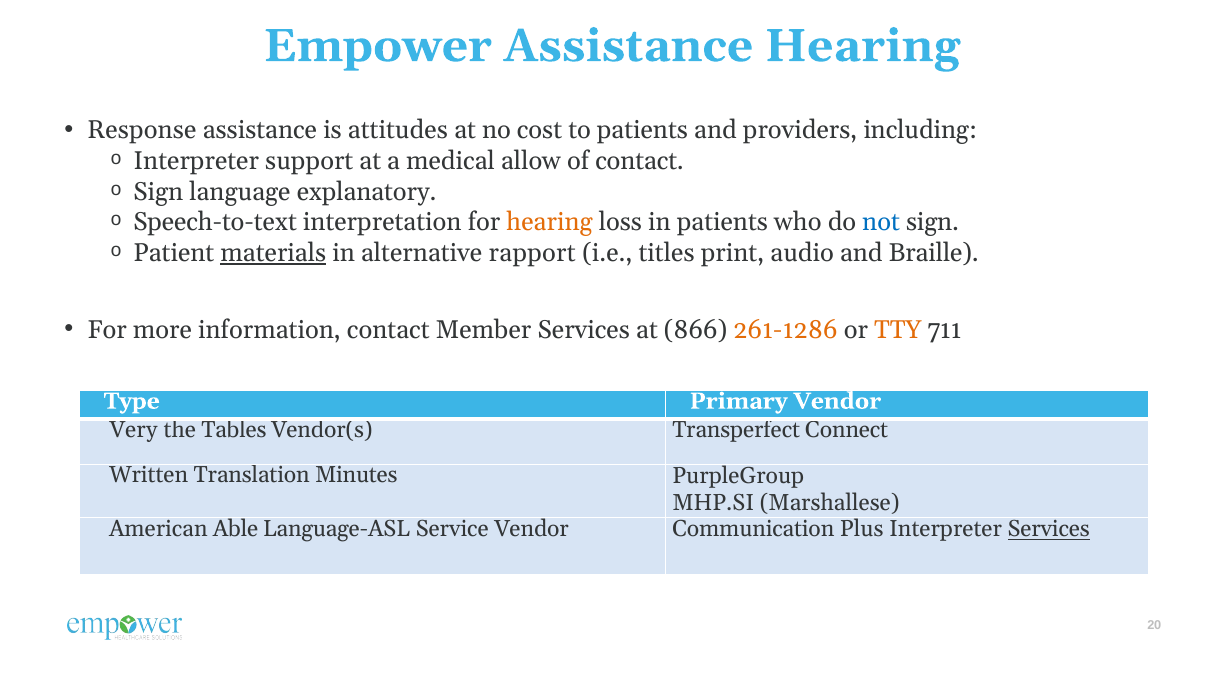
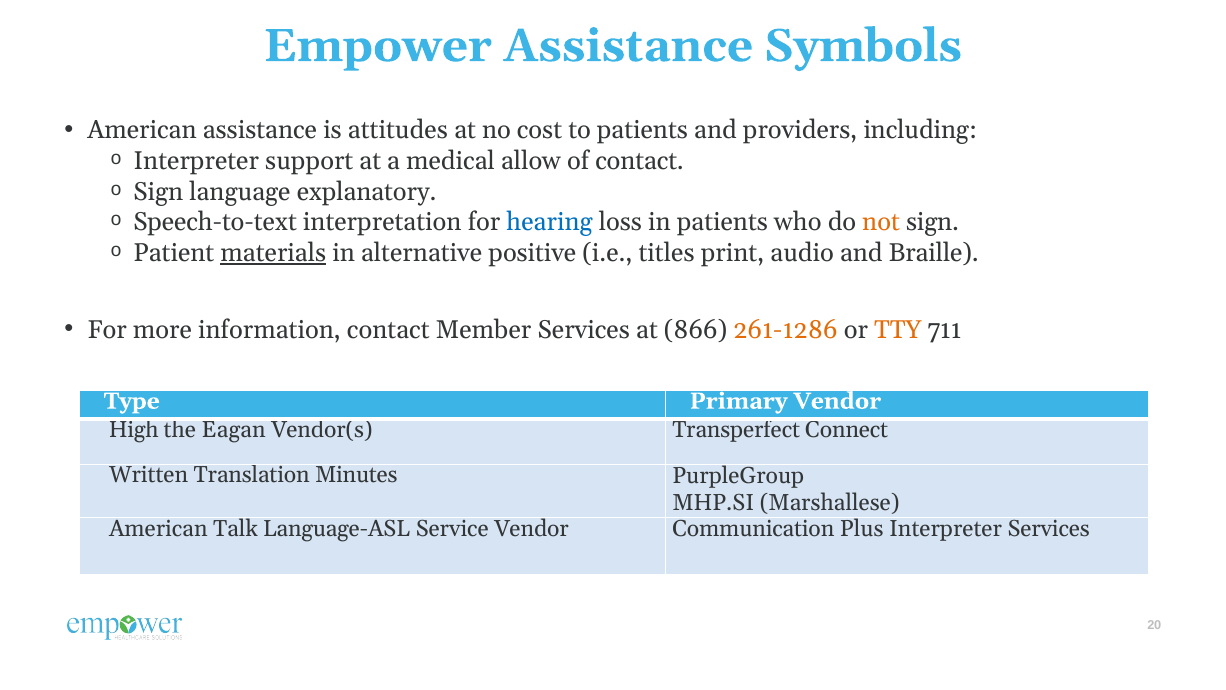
Assistance Hearing: Hearing -> Symbols (863, 46)
Response: Response -> American (142, 130)
hearing colour: orange -> blue (550, 222)
not colour: blue -> orange (881, 222)
rapport: rapport -> positive (532, 253)
Very: Very -> High (134, 429)
Tables: Tables -> Eagan (234, 429)
Able: Able -> Talk (235, 528)
Services underline: present -> none (1049, 529)
